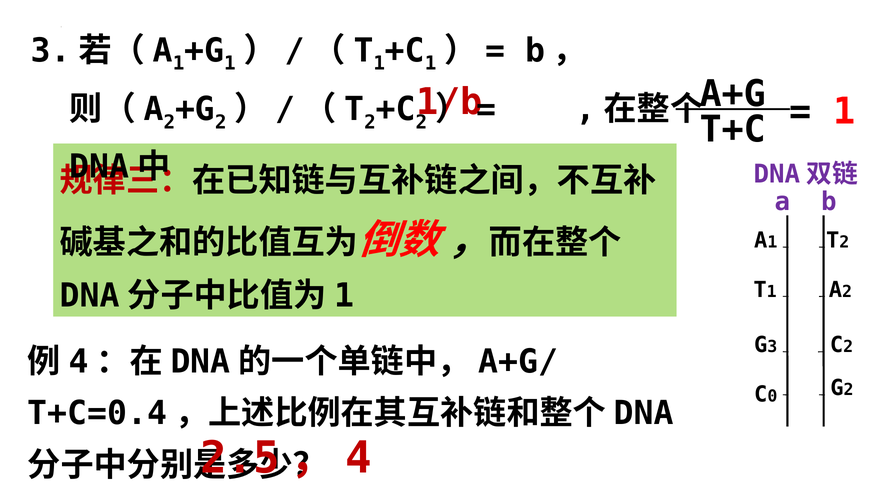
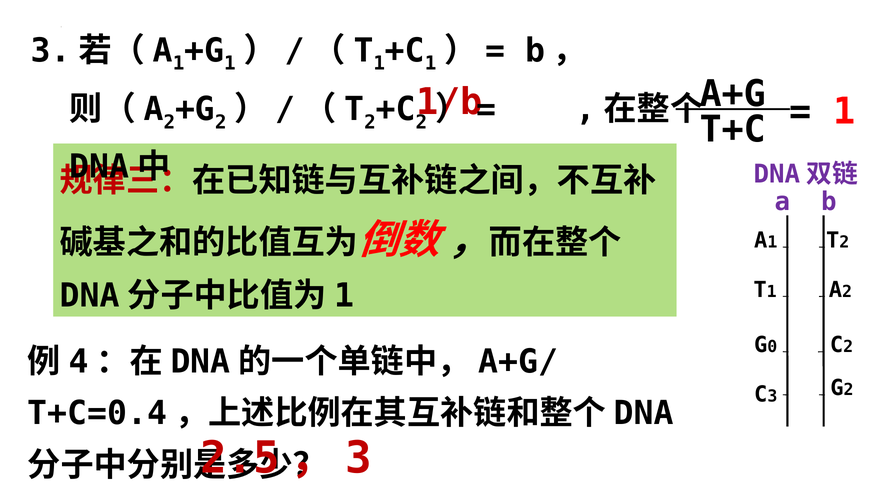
3: 3 -> 0 (772, 347)
0: 0 -> 3 (772, 396)
4: 4 -> 3 (359, 459)
